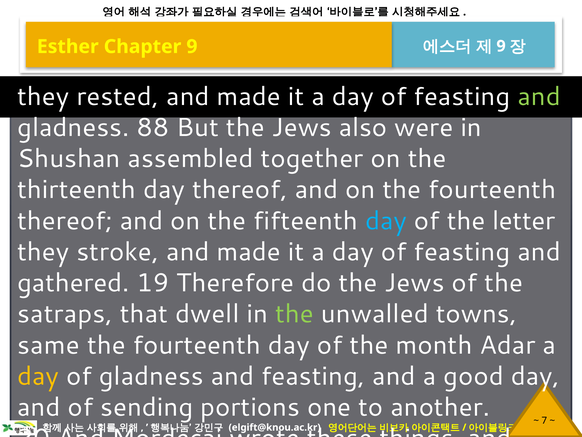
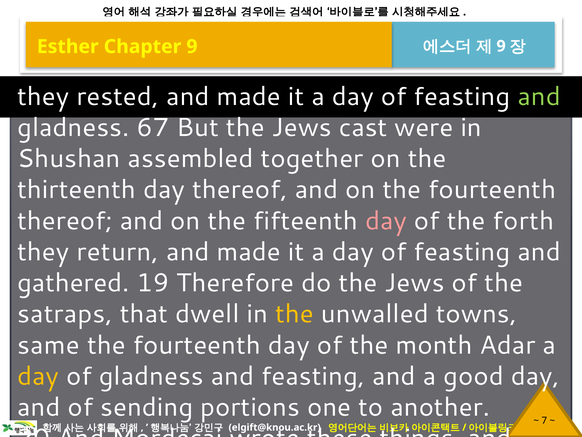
88: 88 -> 67 (153, 127)
also: also -> cast (363, 127)
day colour: light blue -> pink (386, 221)
letter: letter -> forth (523, 221)
stroke: stroke -> return (118, 252)
the colour: light green -> yellow (295, 314)
